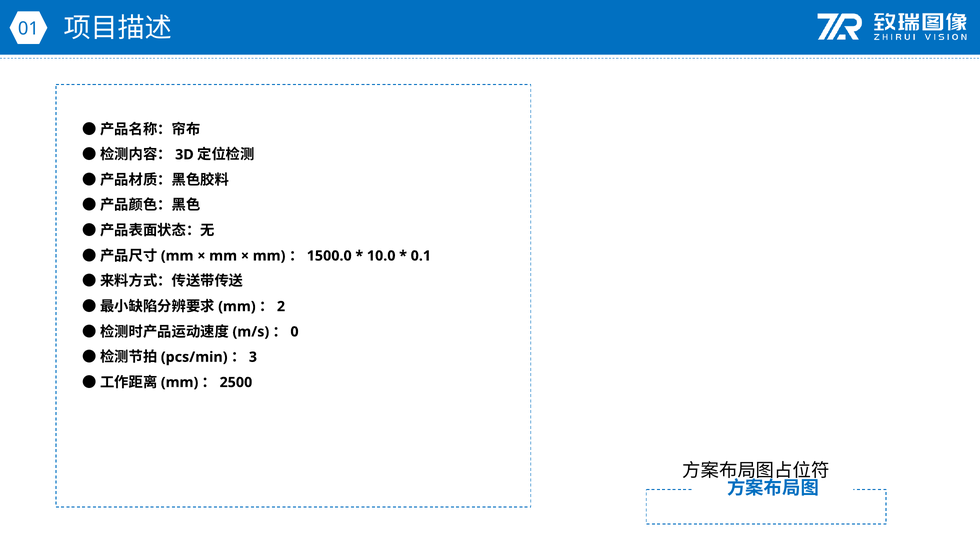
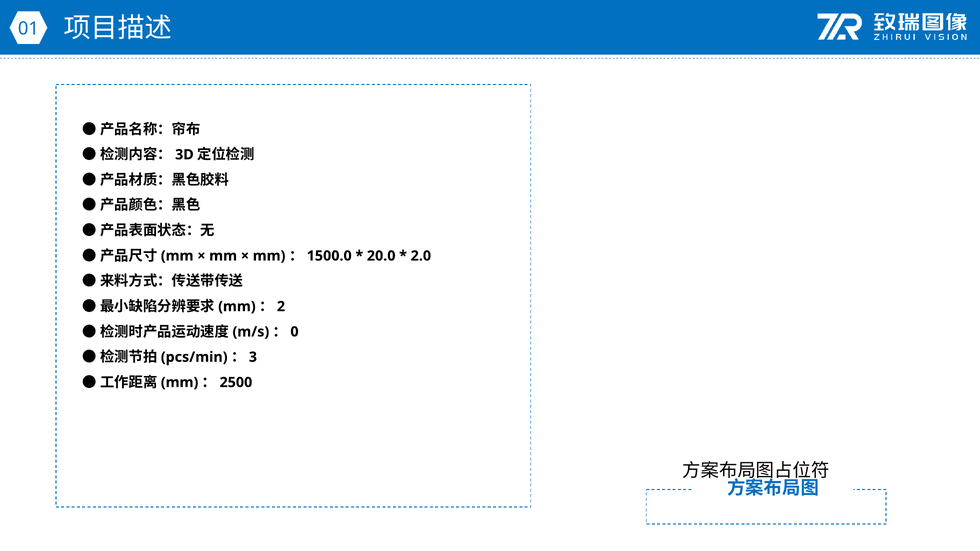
10.0: 10.0 -> 20.0 (381, 256)
0.1: 0.1 -> 2.0 (421, 256)
